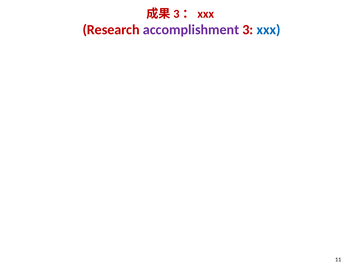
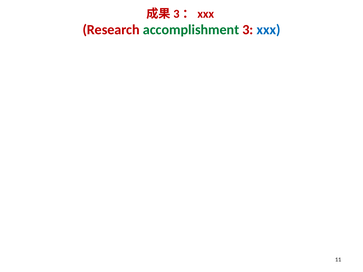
accomplishment colour: purple -> green (191, 30)
